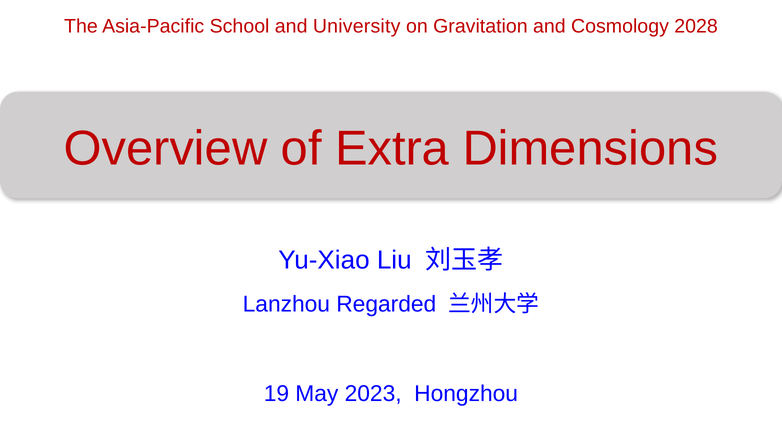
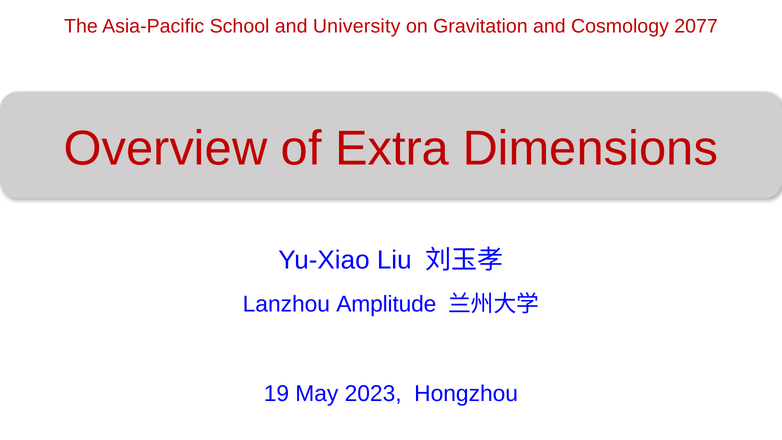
2028: 2028 -> 2077 (696, 26)
Regarded: Regarded -> Amplitude (386, 304)
